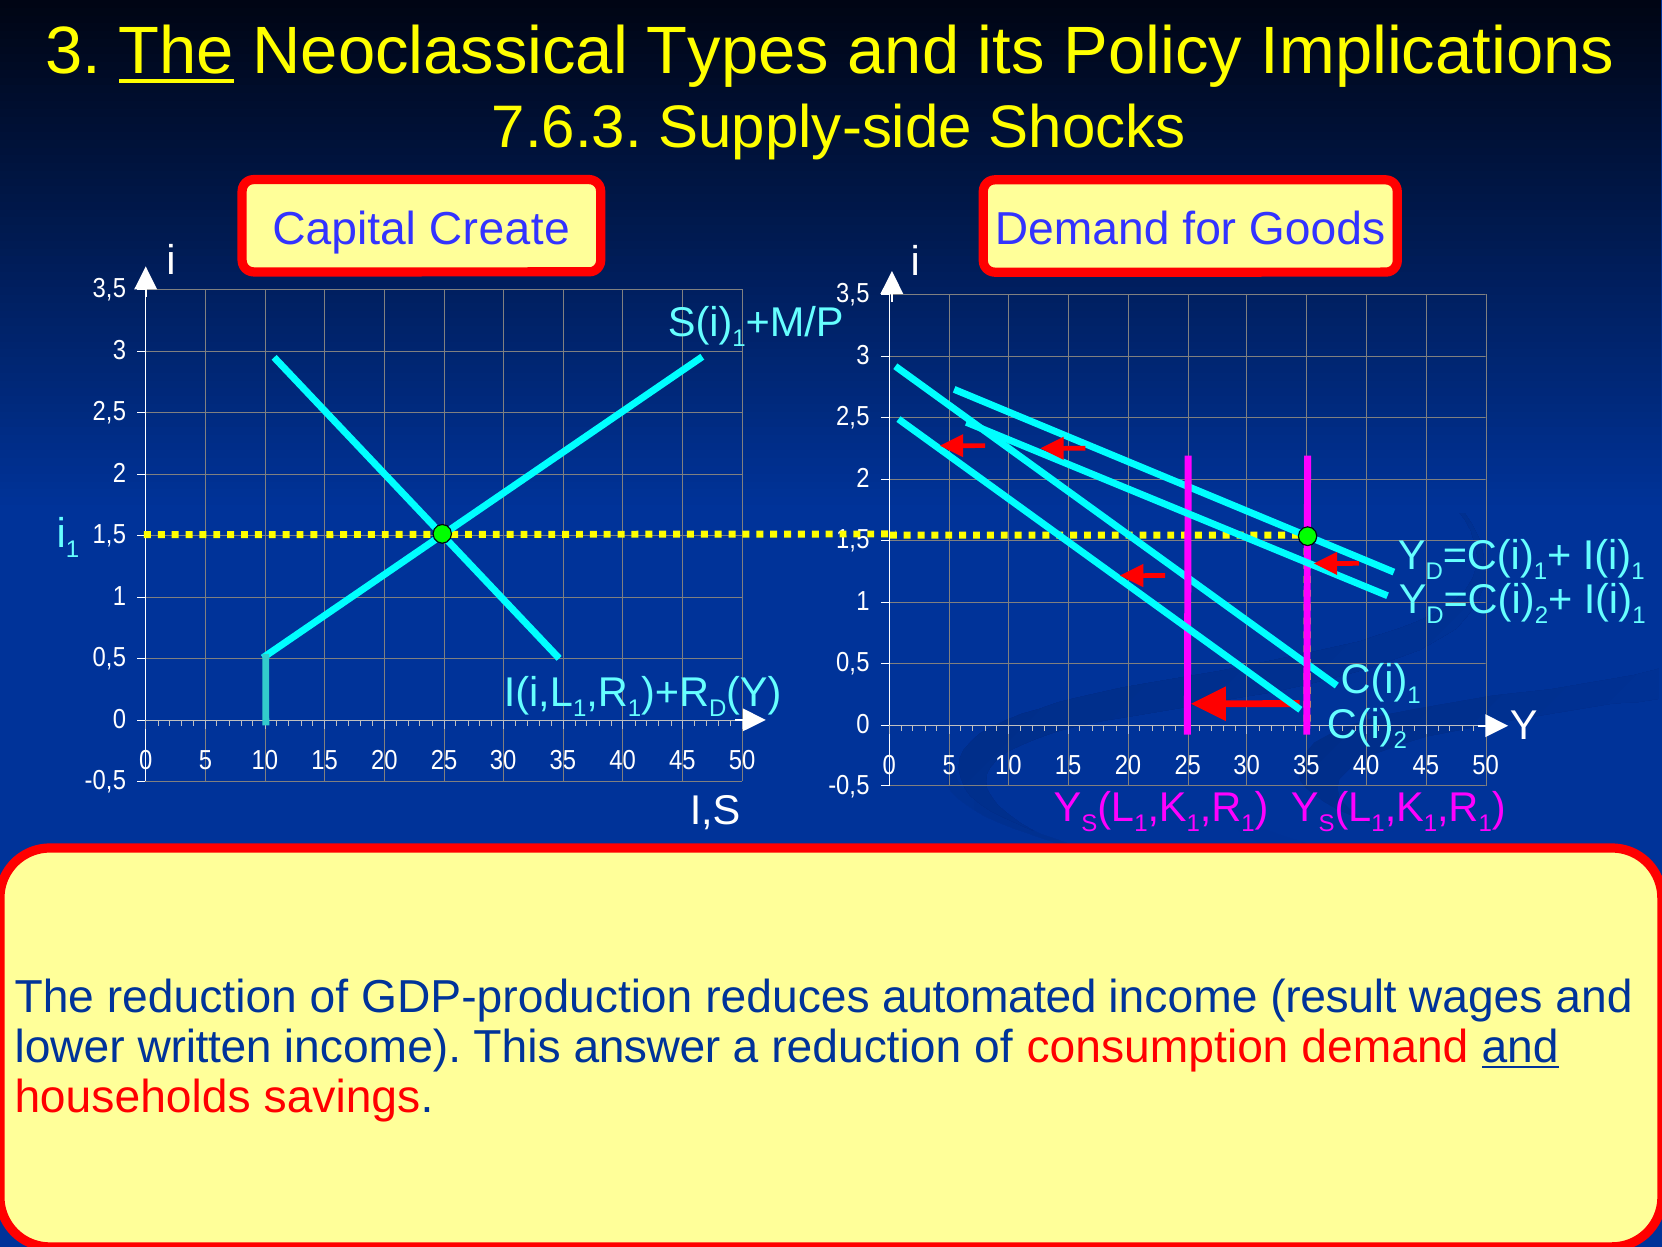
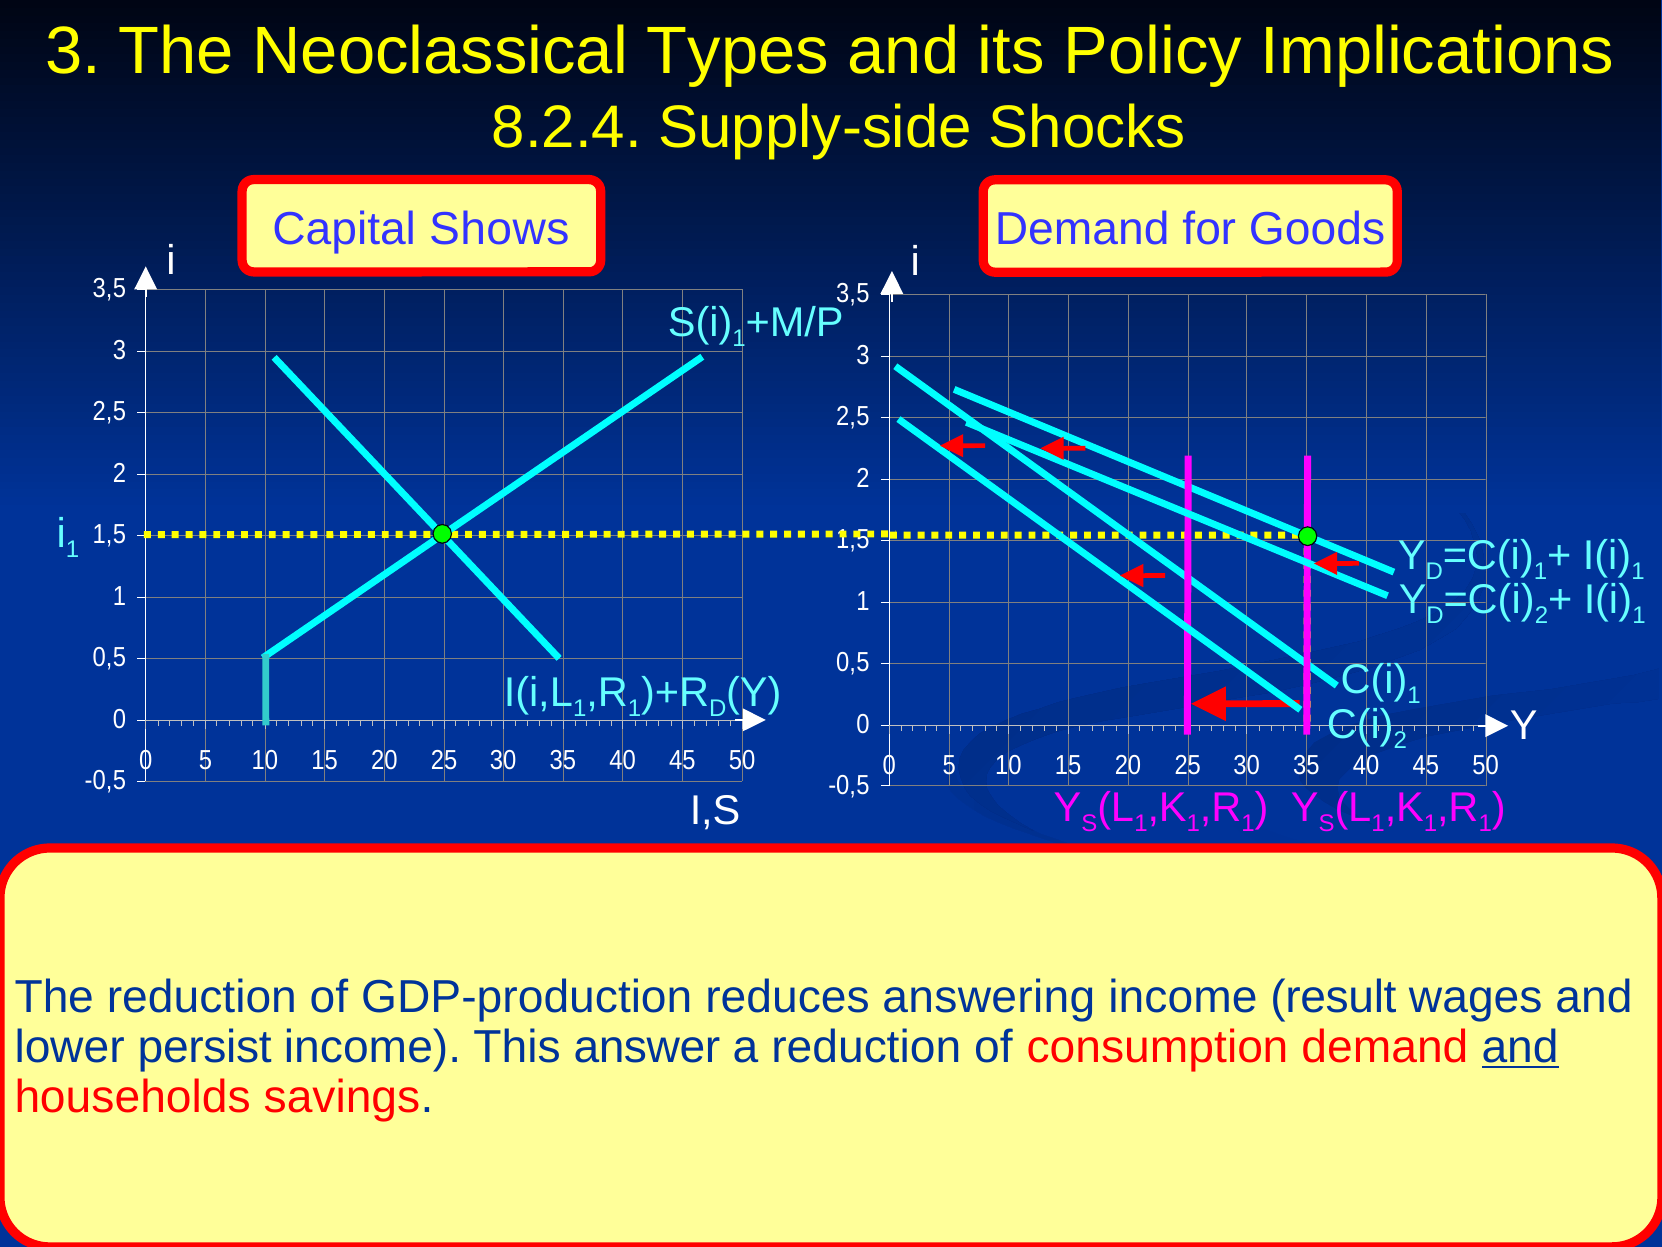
The underline: present -> none (176, 52)
7.6.3: 7.6.3 -> 8.2.4 (567, 127)
Create: Create -> Shows (499, 229)
automated: automated -> answering (989, 997)
written: written -> persist (205, 1047)
